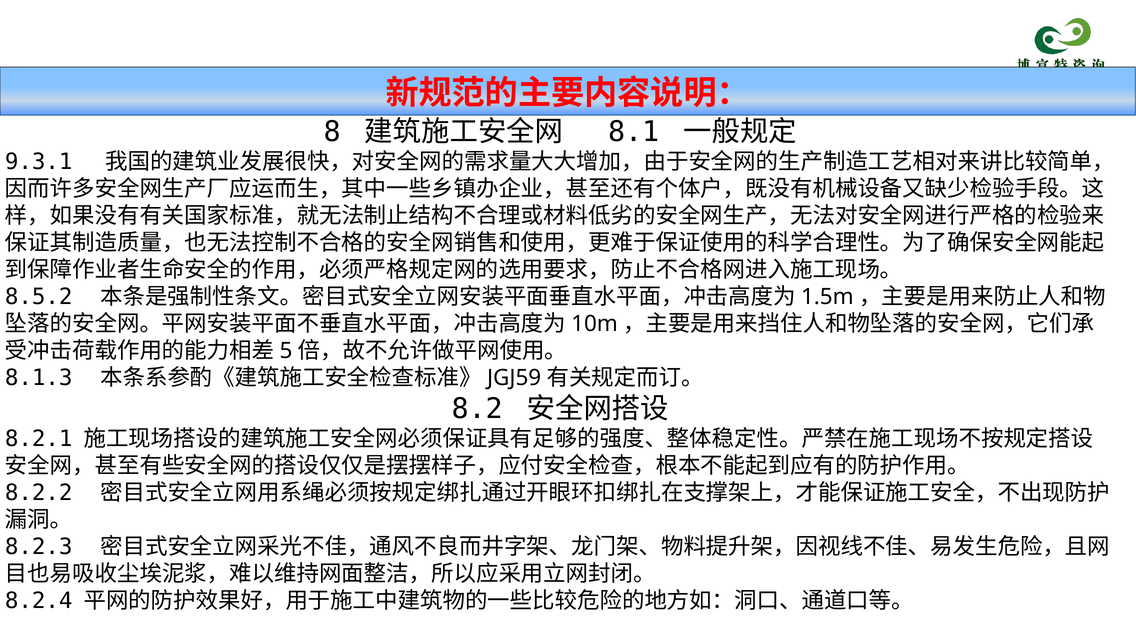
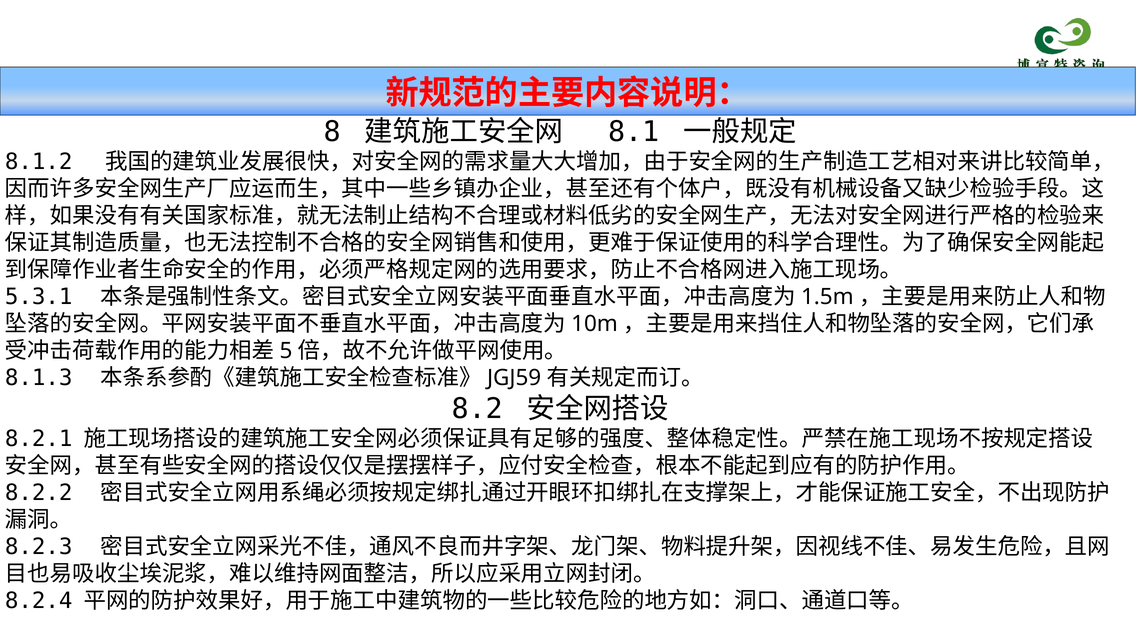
9.3.1: 9.3.1 -> 8.1.2 (39, 162)
8.5.2: 8.5.2 -> 5.3.1 (39, 297)
